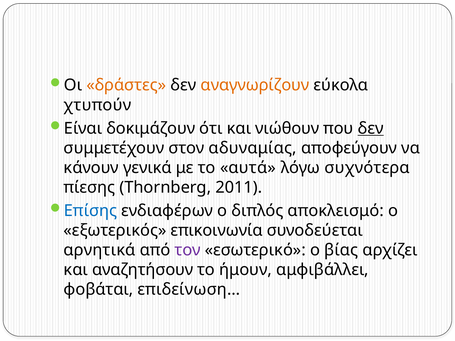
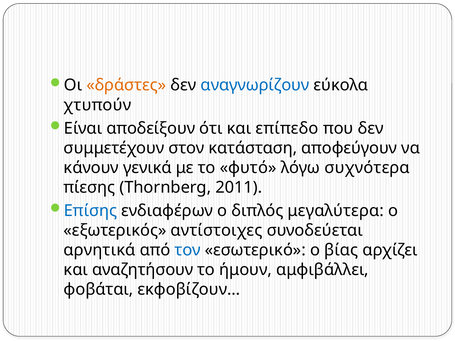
αναγνωρίζουν colour: orange -> blue (255, 85)
δοκιμάζουν: δοκιμάζουν -> αποδείξουν (151, 128)
νιώθουν: νιώθουν -> επίπεδο (287, 128)
δεν underline: present -> none (371, 128)
αδυναμίας: αδυναμίας -> κατάσταση (253, 148)
αυτά: αυτά -> φυτό (248, 168)
αποκλεισμό: αποκλεισμό -> μεγαλύτερα (336, 211)
επικοινωνία: επικοινωνία -> αντίστοιχες (217, 231)
τον colour: purple -> blue (188, 250)
επιδείνωση…: επιδείνωση… -> εκφοβίζουν… (189, 290)
